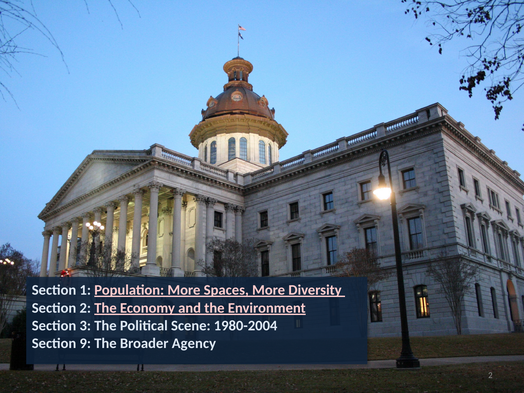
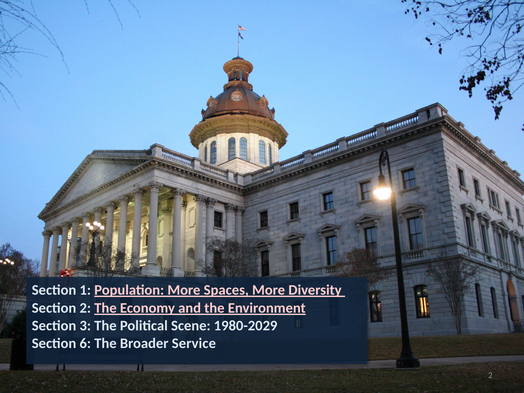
1980-2004: 1980-2004 -> 1980-2029 (246, 326)
9: 9 -> 6 (85, 343)
Agency: Agency -> Service (194, 343)
